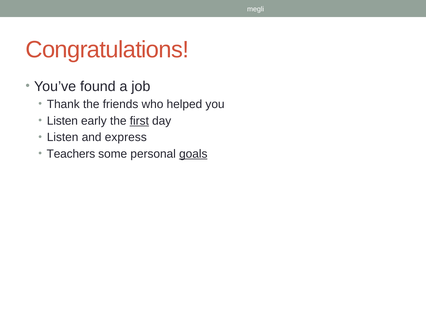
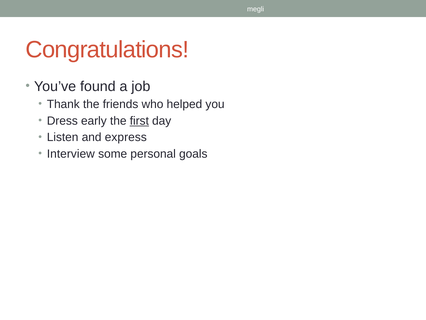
Listen: Listen -> Dress (62, 121)
Teachers: Teachers -> Interview (71, 154)
goals underline: present -> none (193, 154)
